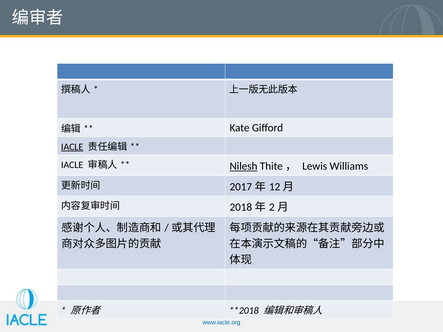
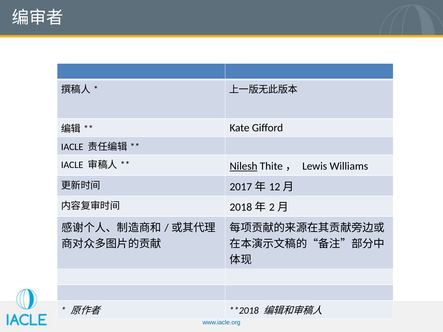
IACLE underline: present -> none (72, 147)
